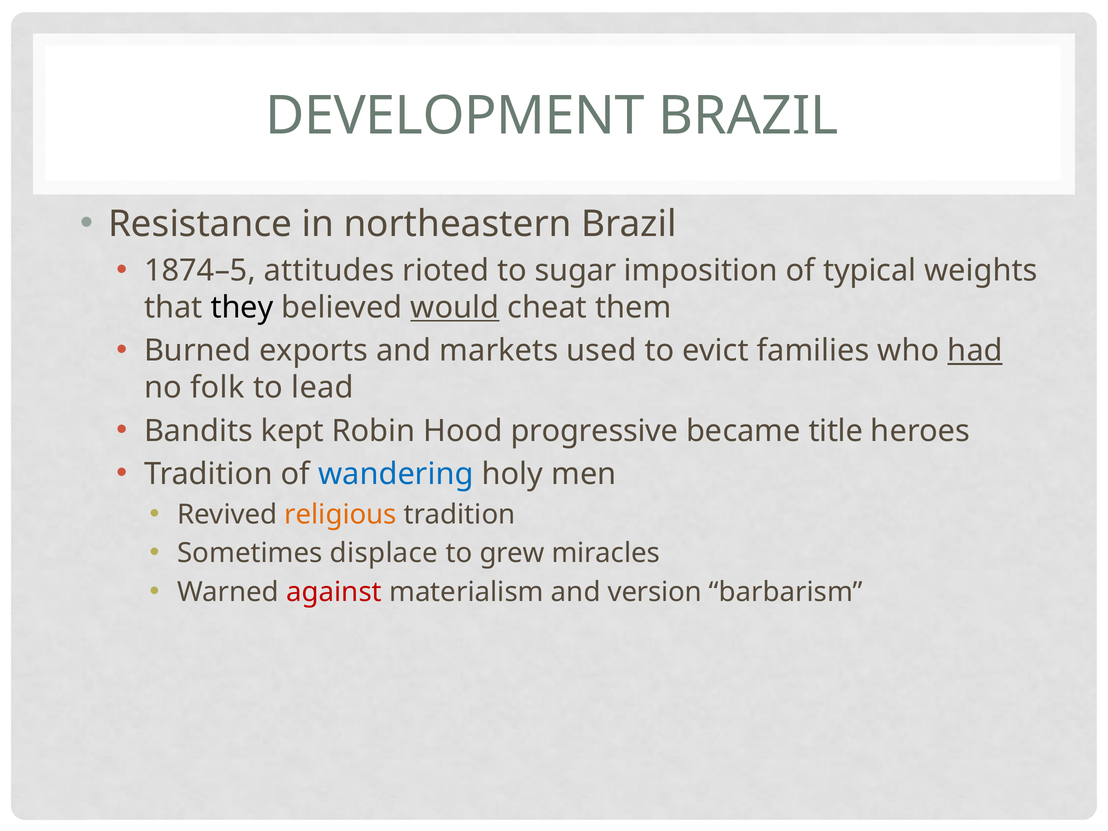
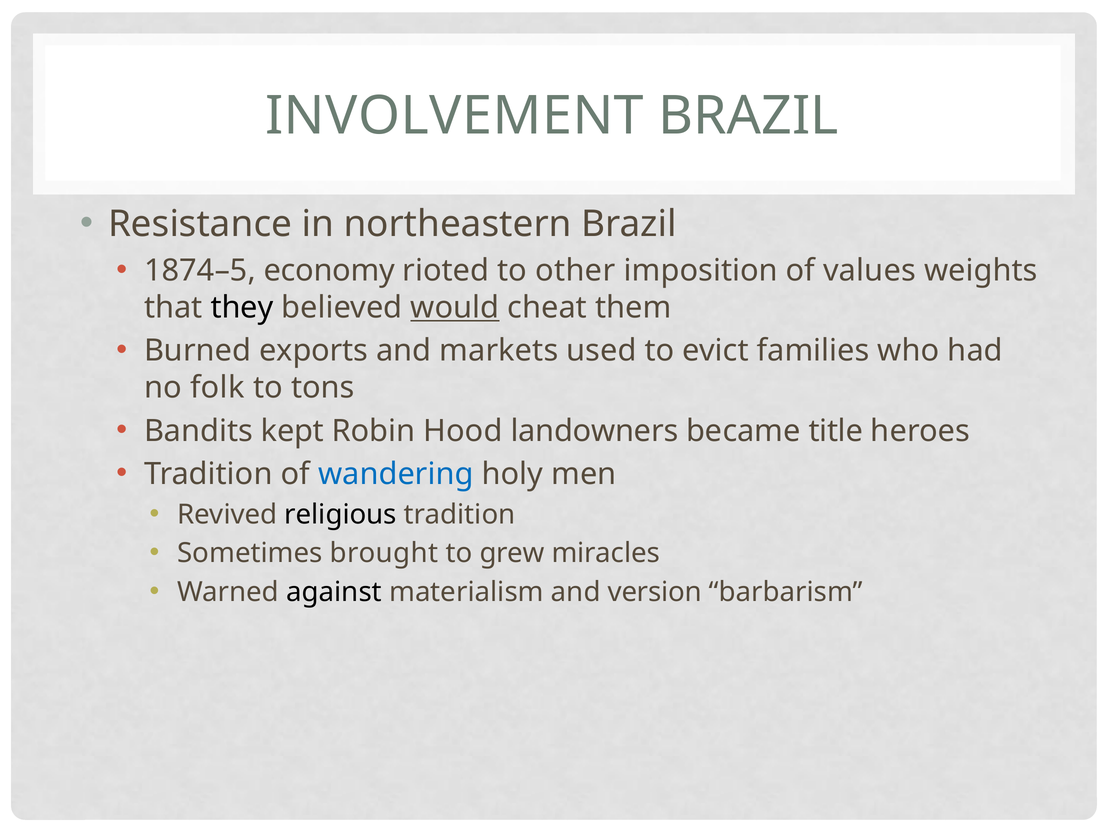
DEVELOPMENT: DEVELOPMENT -> INVOLVEMENT (455, 116)
attitudes: attitudes -> economy (329, 271)
sugar: sugar -> other (575, 271)
typical: typical -> values (869, 271)
had underline: present -> none (975, 351)
lead: lead -> tons (323, 388)
progressive: progressive -> landowners (594, 431)
religious colour: orange -> black (341, 514)
displace: displace -> brought (384, 553)
against colour: red -> black (334, 592)
